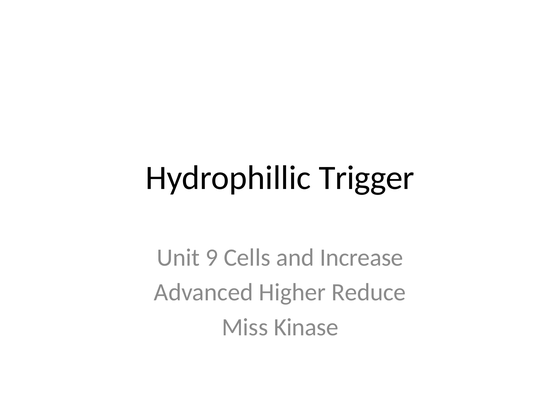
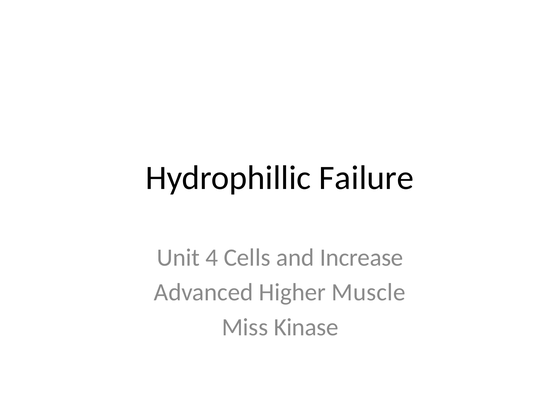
Trigger: Trigger -> Failure (366, 178)
9: 9 -> 4 (212, 257)
Reduce: Reduce -> Muscle (369, 292)
